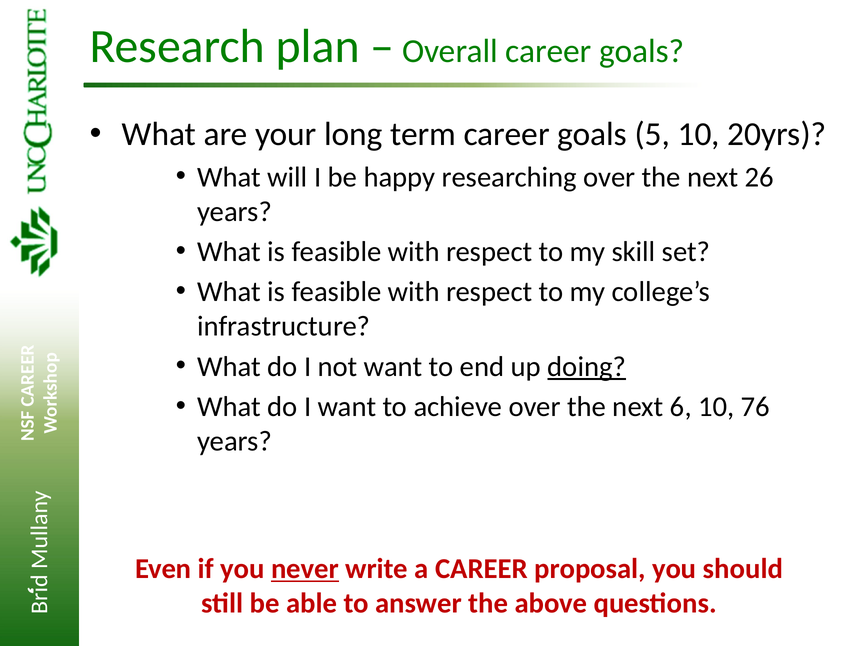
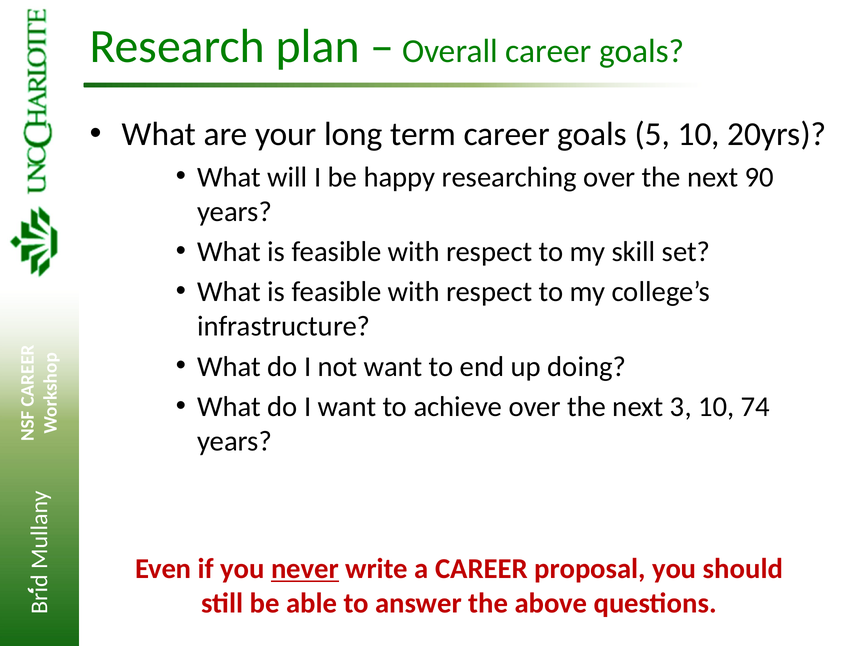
26: 26 -> 90 (759, 177)
doing underline: present -> none (587, 366)
6: 6 -> 3 (681, 407)
76: 76 -> 74 (755, 407)
